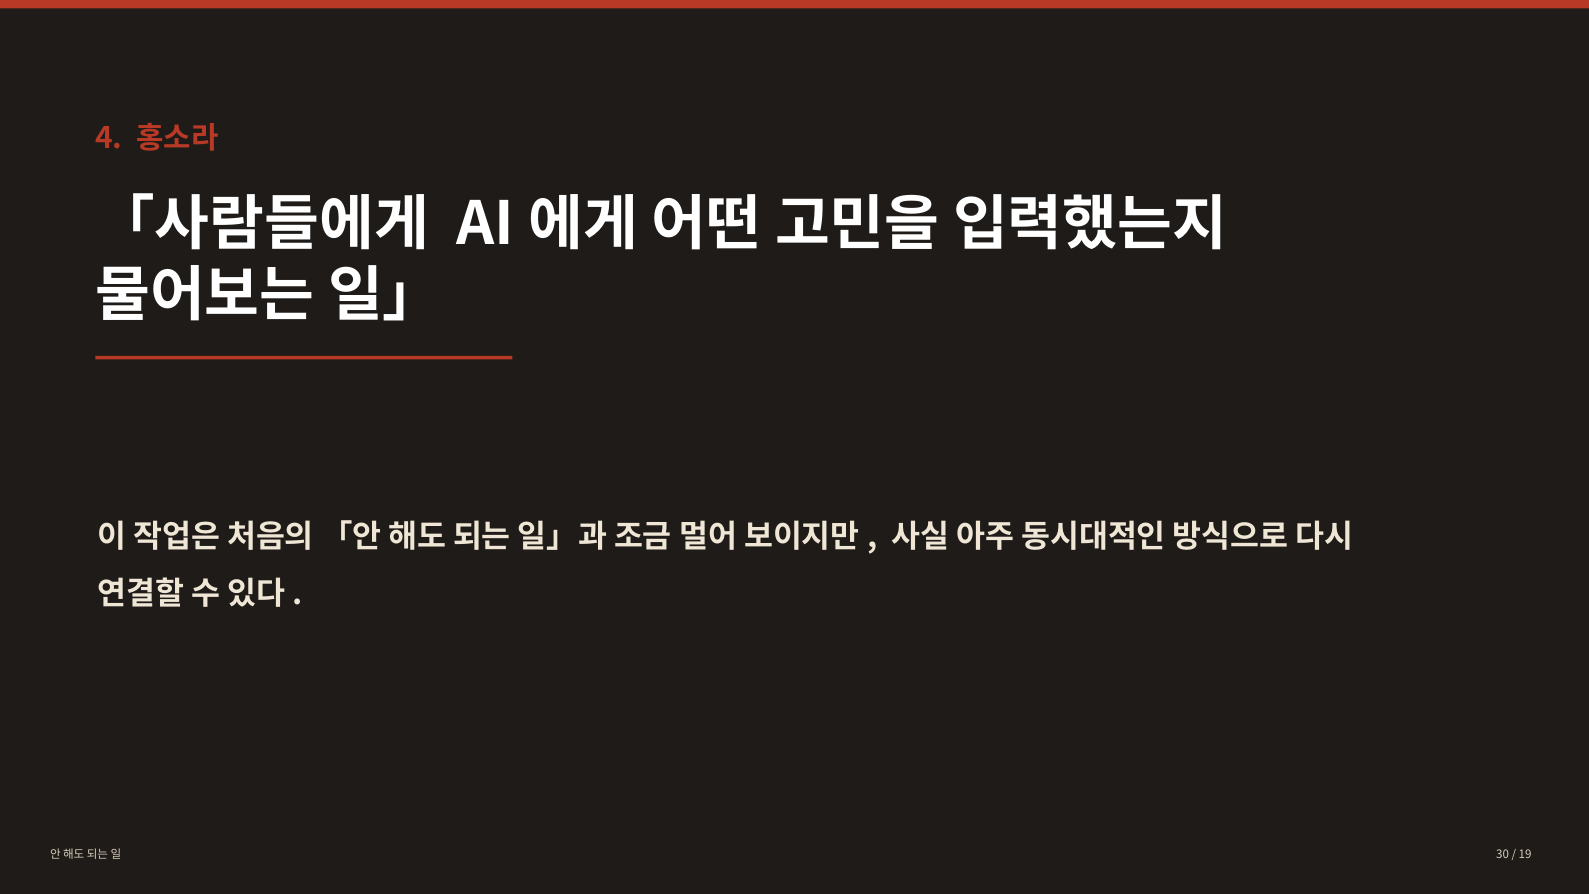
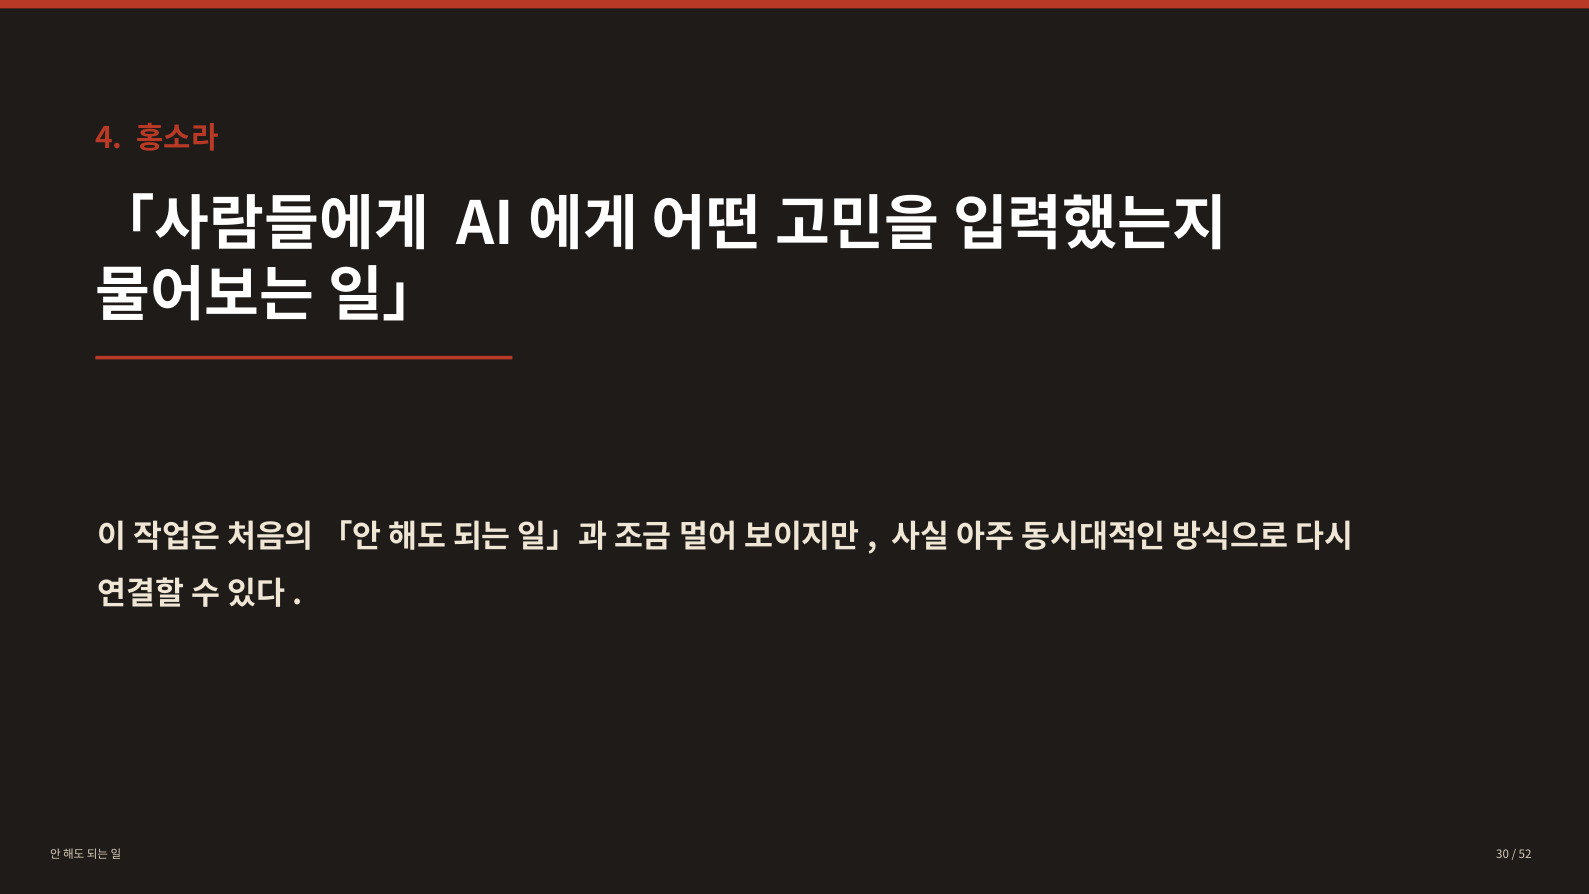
19: 19 -> 52 (1525, 854)
